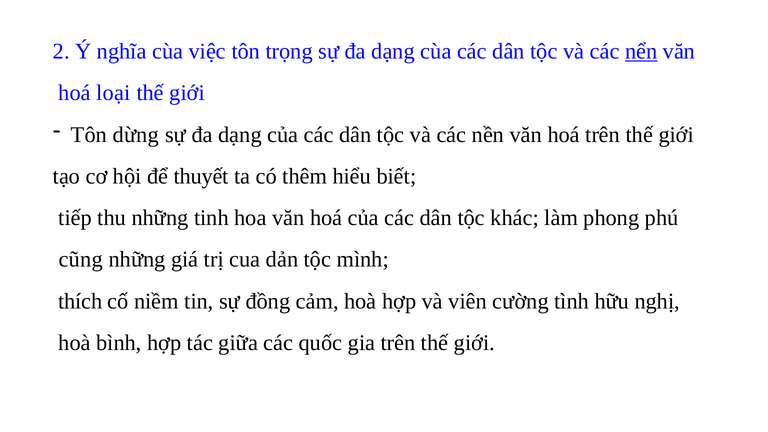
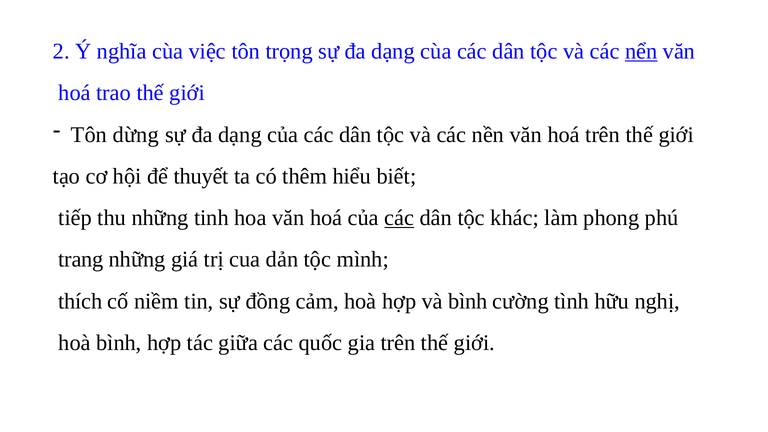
loại: loại -> trao (114, 93)
các underline: none -> present (399, 218)
cũng: cũng -> trang (81, 260)
và viên: viên -> bình (468, 301)
